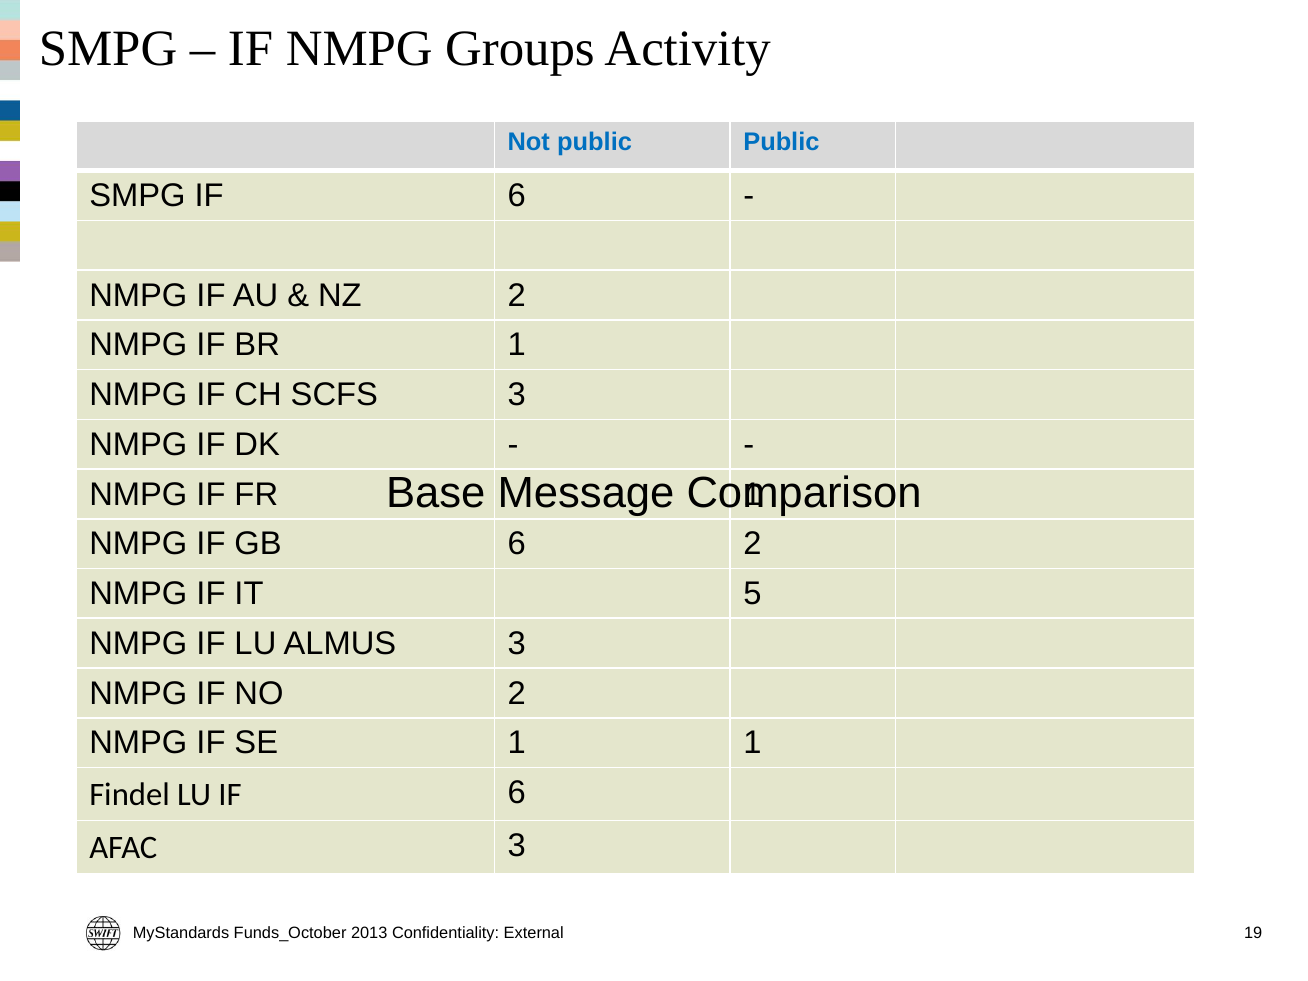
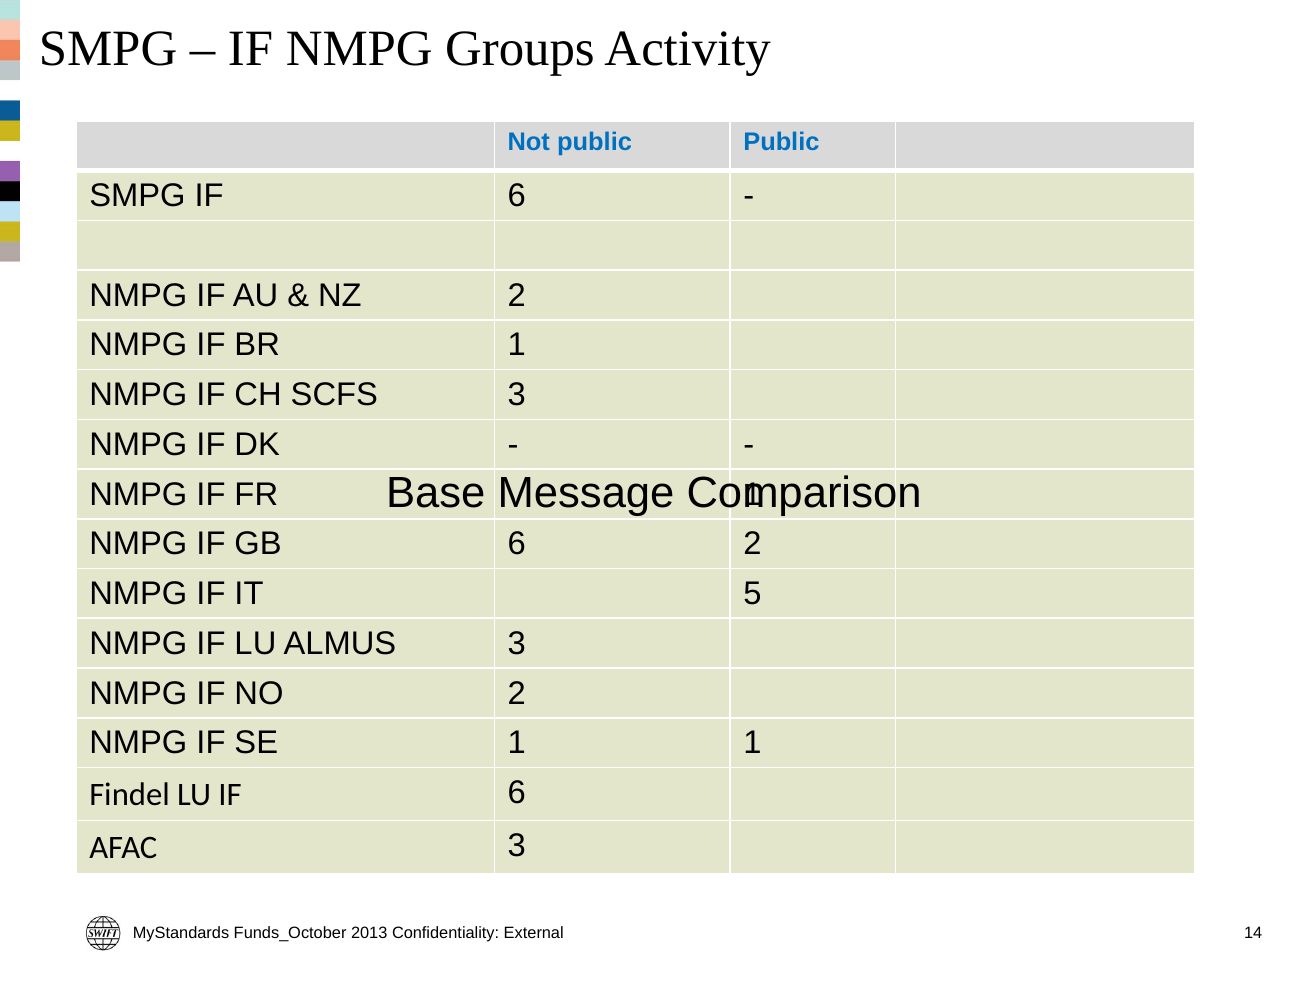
19: 19 -> 14 (1253, 934)
